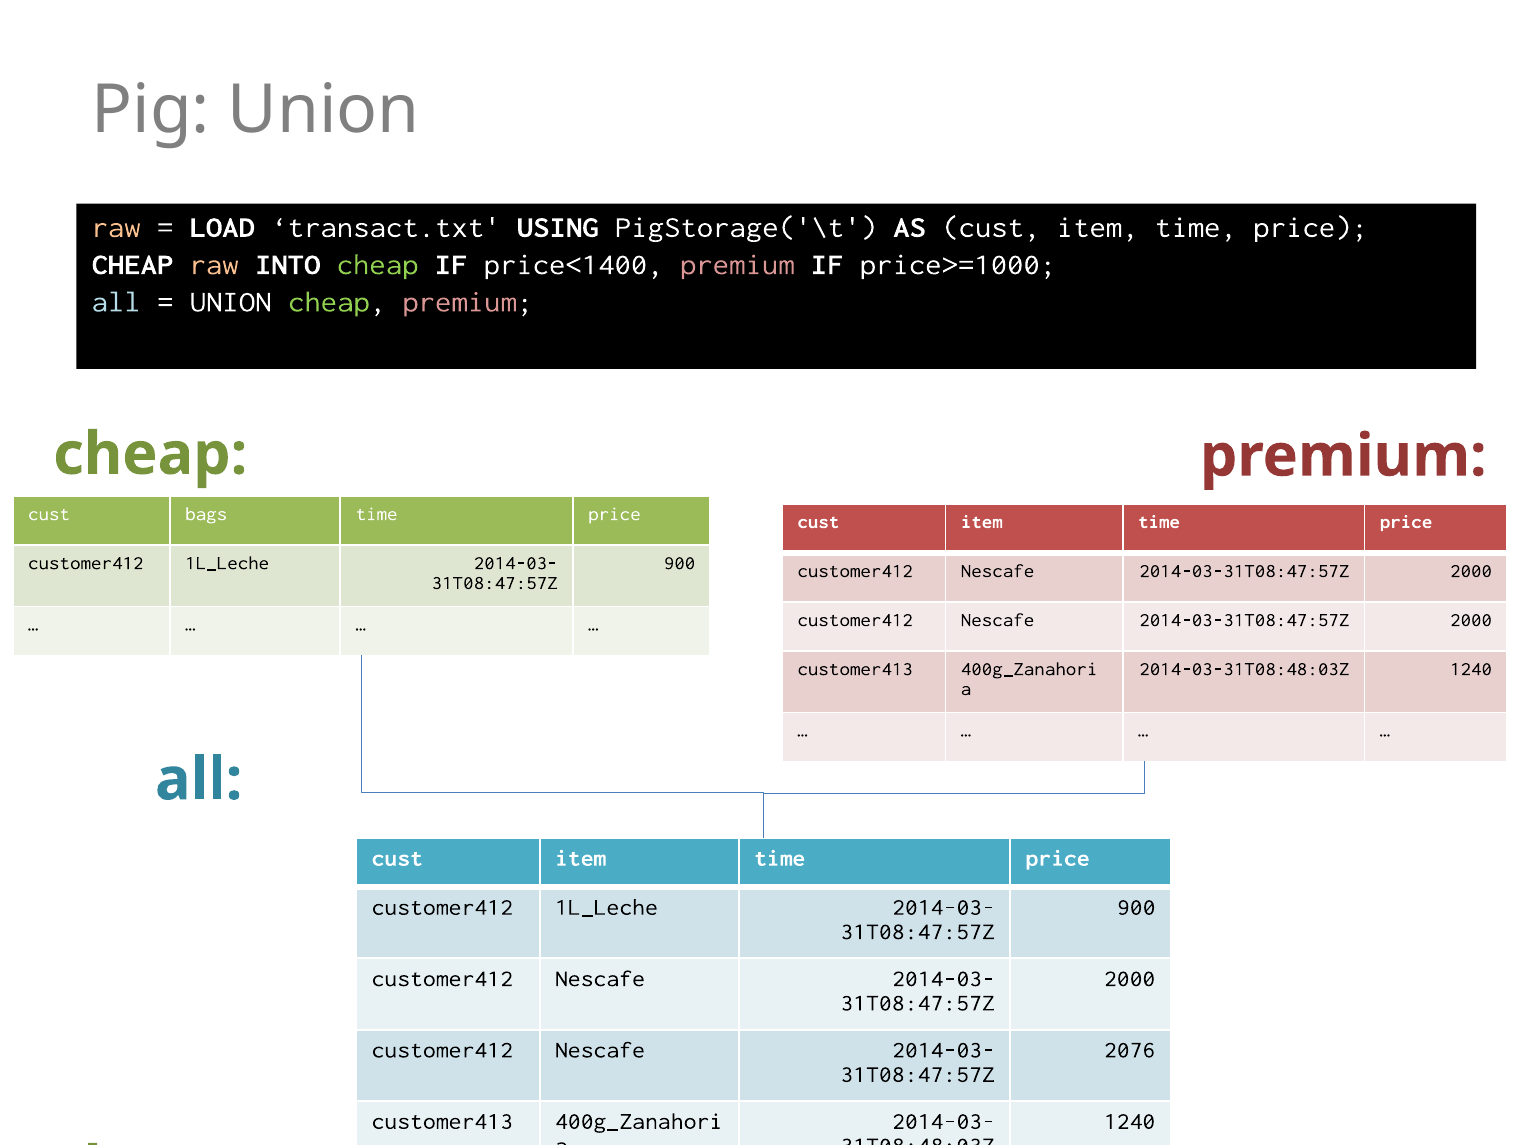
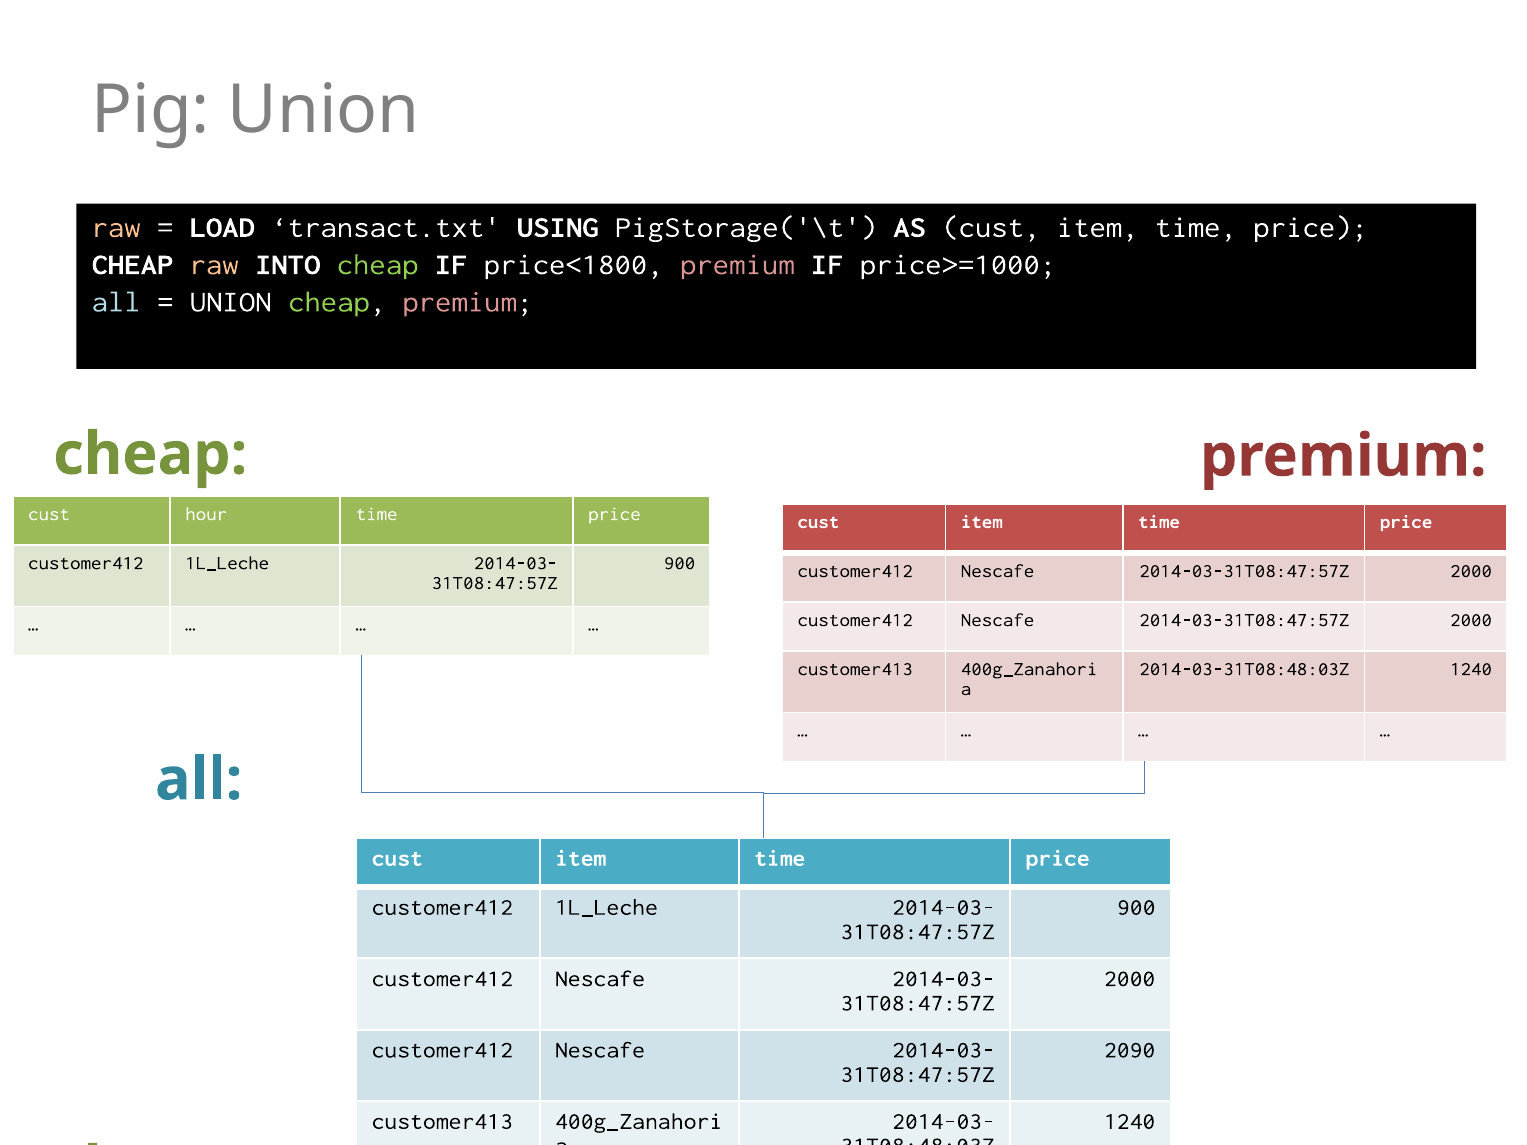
price<1400: price<1400 -> price<1800 (574, 264)
bags: bags -> hour (206, 514)
2076: 2076 -> 2090 (1130, 1050)
